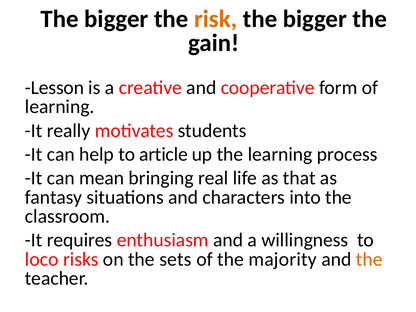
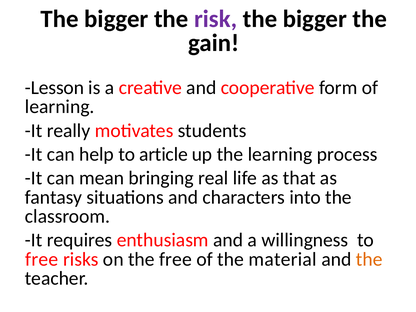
risk colour: orange -> purple (216, 19)
loco: loco -> free (42, 259)
the sets: sets -> free (176, 259)
majority: majority -> material (283, 259)
